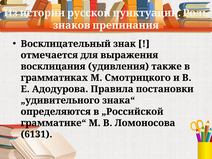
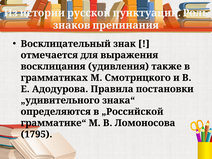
6131: 6131 -> 1795 (36, 134)
